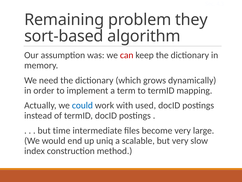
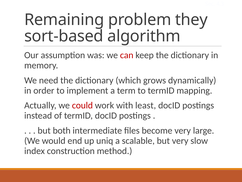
could colour: blue -> red (82, 105)
used: used -> least (146, 105)
time: time -> both (62, 130)
